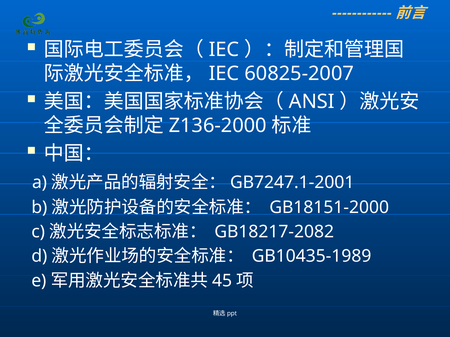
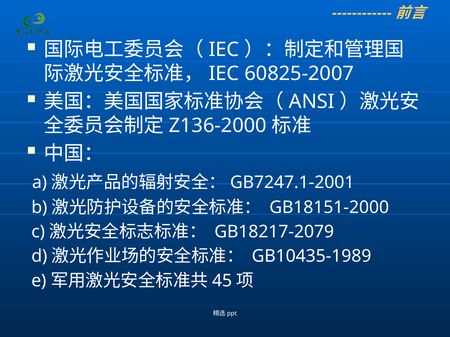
GB18217-2082: GB18217-2082 -> GB18217-2079 (274, 232)
